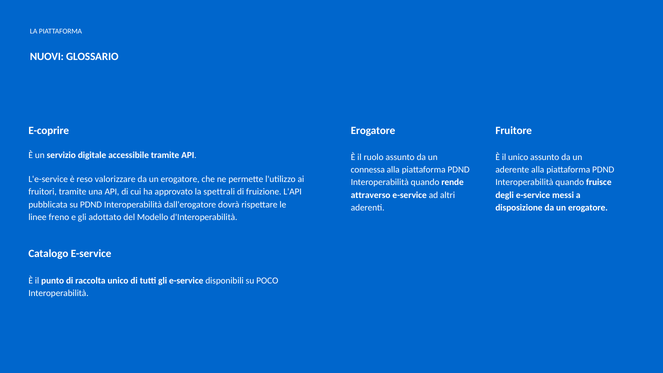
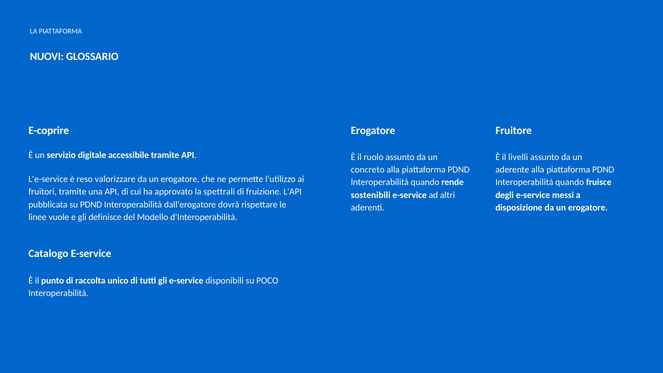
il unico: unico -> livelli (518, 157)
connessa: connessa -> concreto (368, 170)
attraverso: attraverso -> sostenibili (371, 195)
freno: freno -> vuole (59, 217)
adottato: adottato -> definisce (105, 217)
